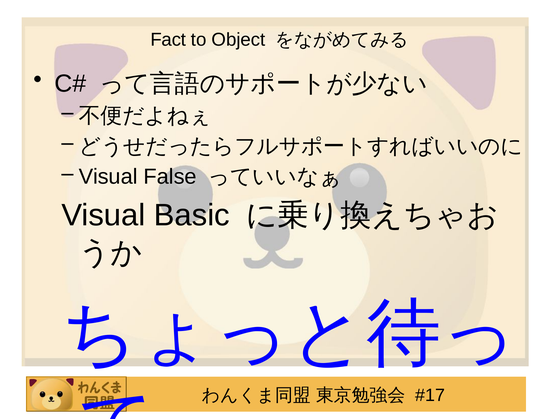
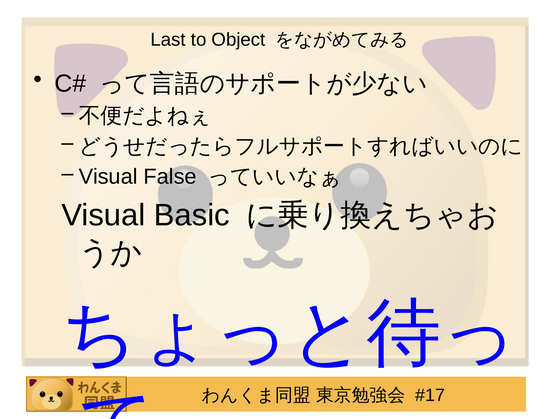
Fact: Fact -> Last (168, 40)
